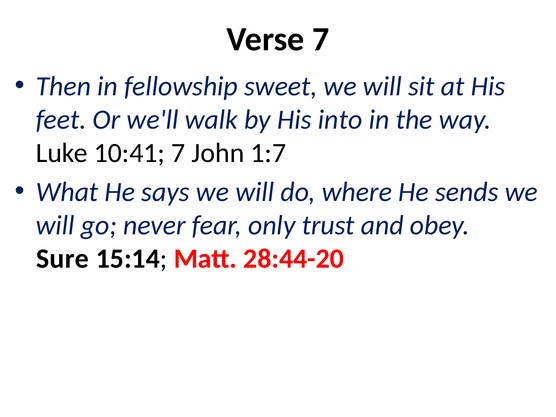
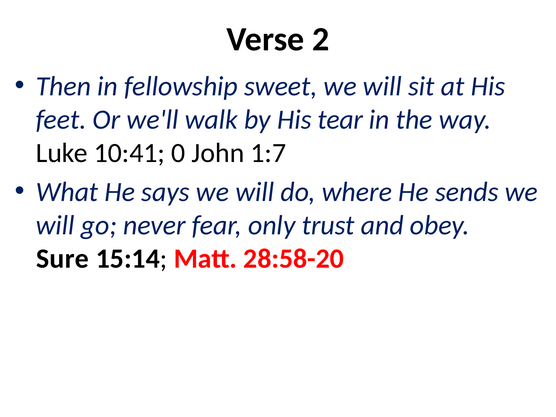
Verse 7: 7 -> 2 (321, 39)
into: into -> tear (340, 120)
10:41 7: 7 -> 0 (178, 153)
28:44-20: 28:44-20 -> 28:58-20 (294, 259)
